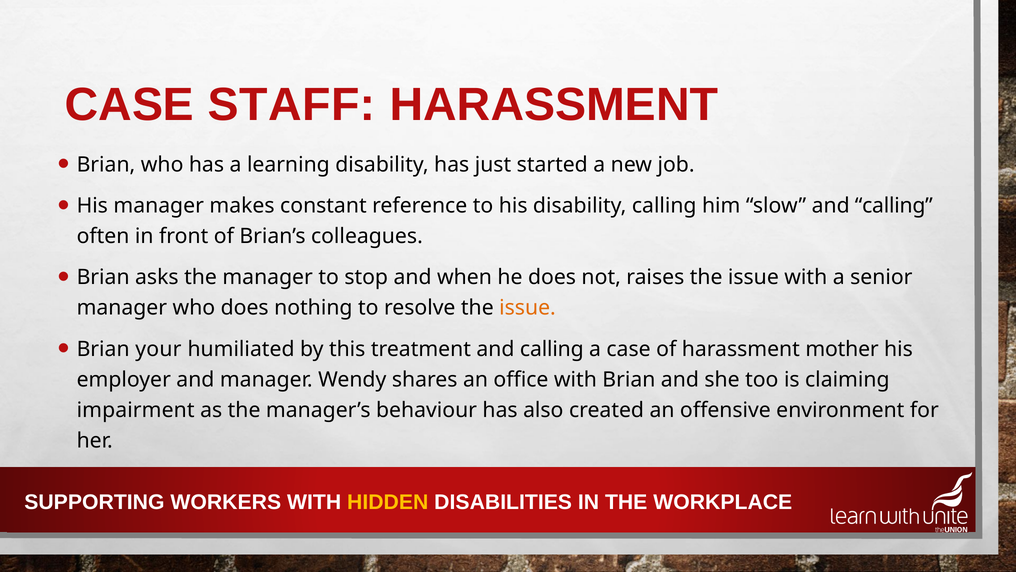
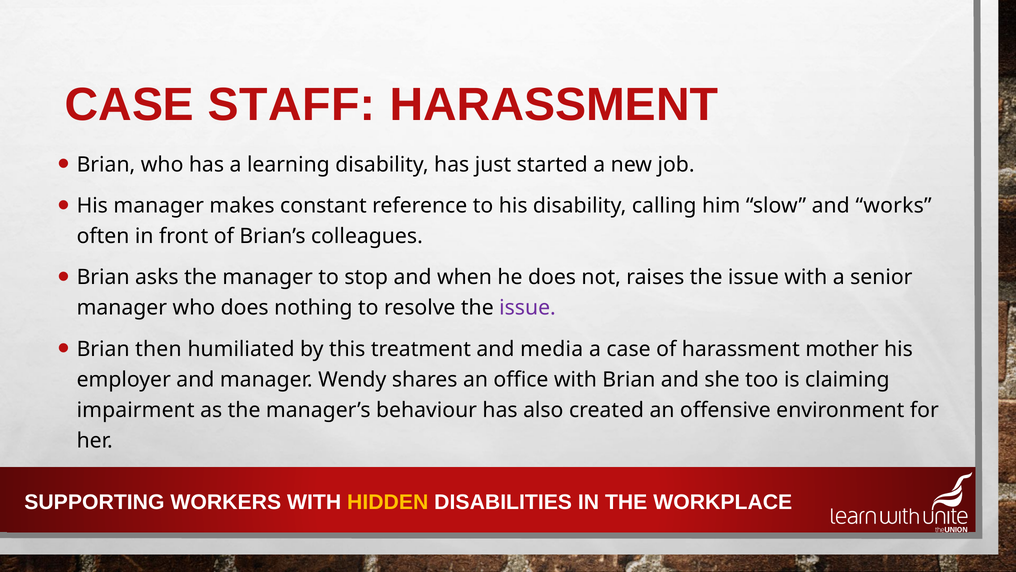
slow and calling: calling -> works (894, 206)
issue colour: orange -> purple (527, 308)
your: your -> then (158, 349)
treatment and calling: calling -> media (552, 349)
